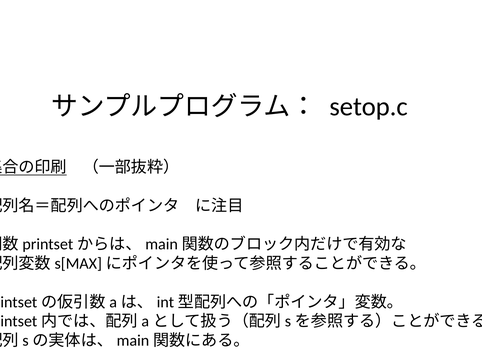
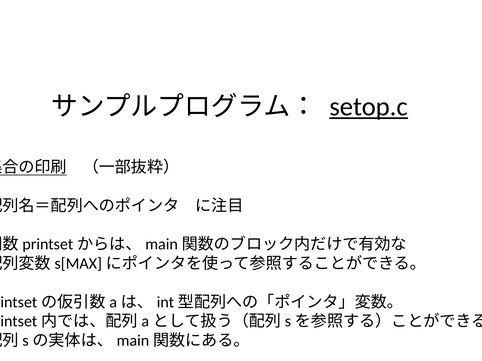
setop.c underline: none -> present (369, 107)
